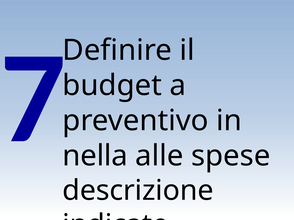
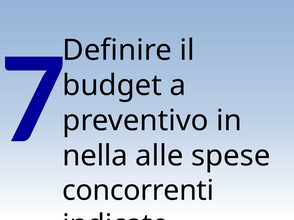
descrizione: descrizione -> concorrenti (138, 191)
